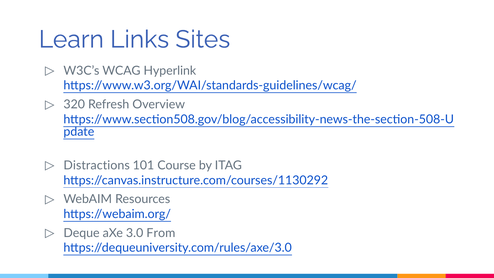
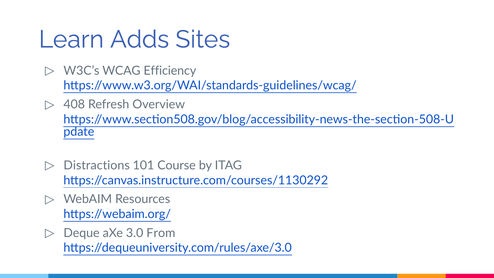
Links: Links -> Adds (140, 39)
Hyperlink: Hyperlink -> Efficiency (170, 71)
320: 320 -> 408 (74, 104)
